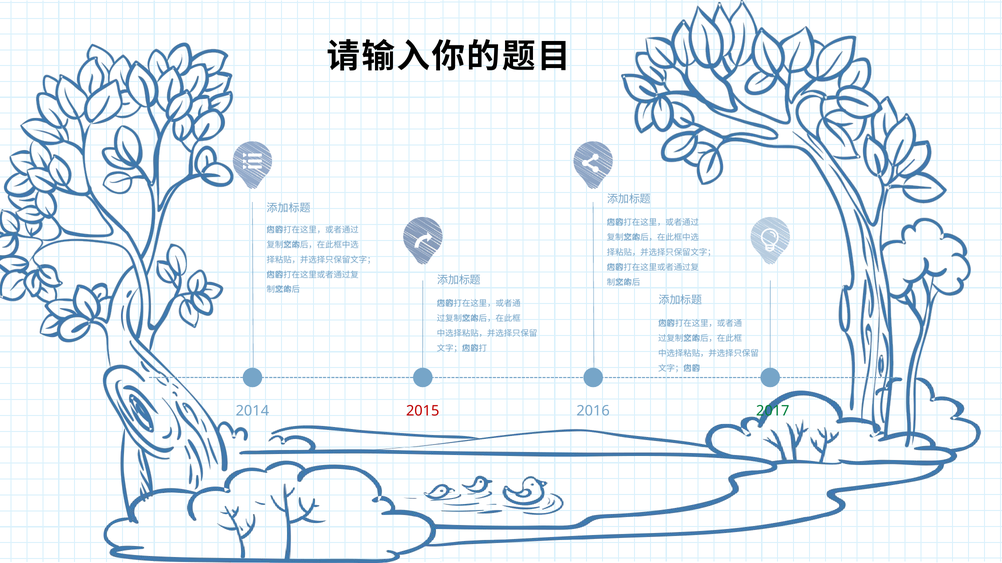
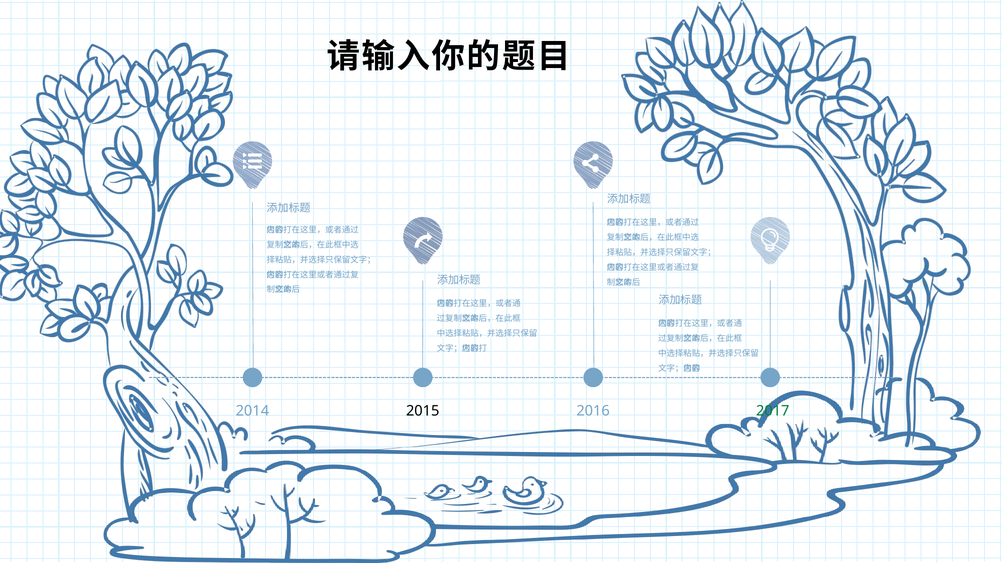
2015 colour: red -> black (423, 412)
